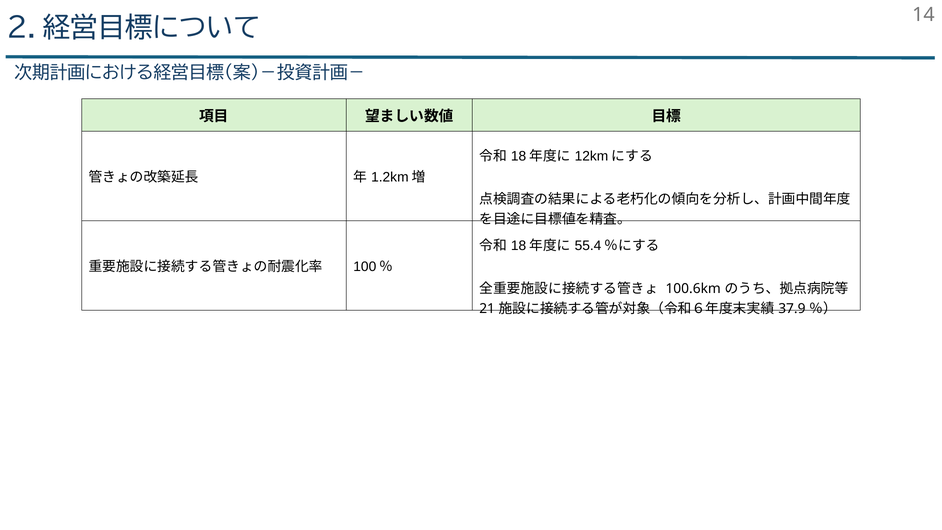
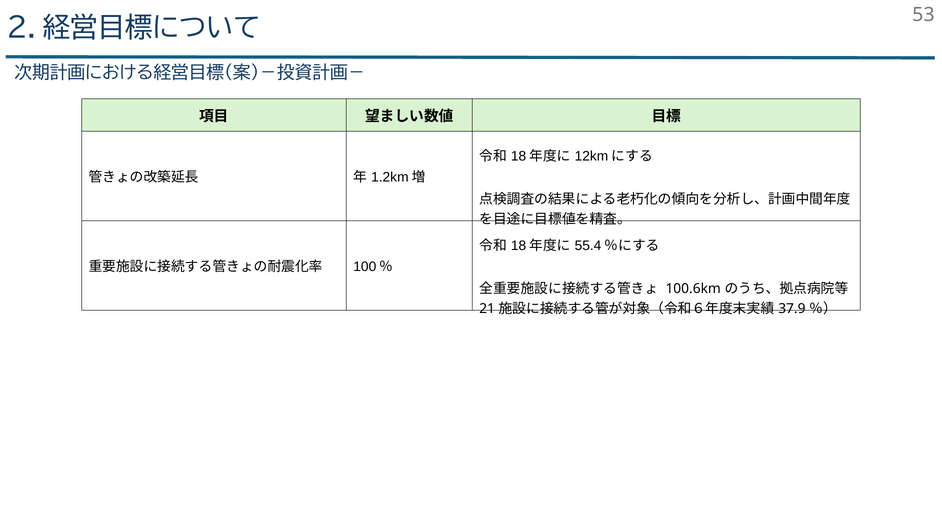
14: 14 -> 53 (923, 15)
